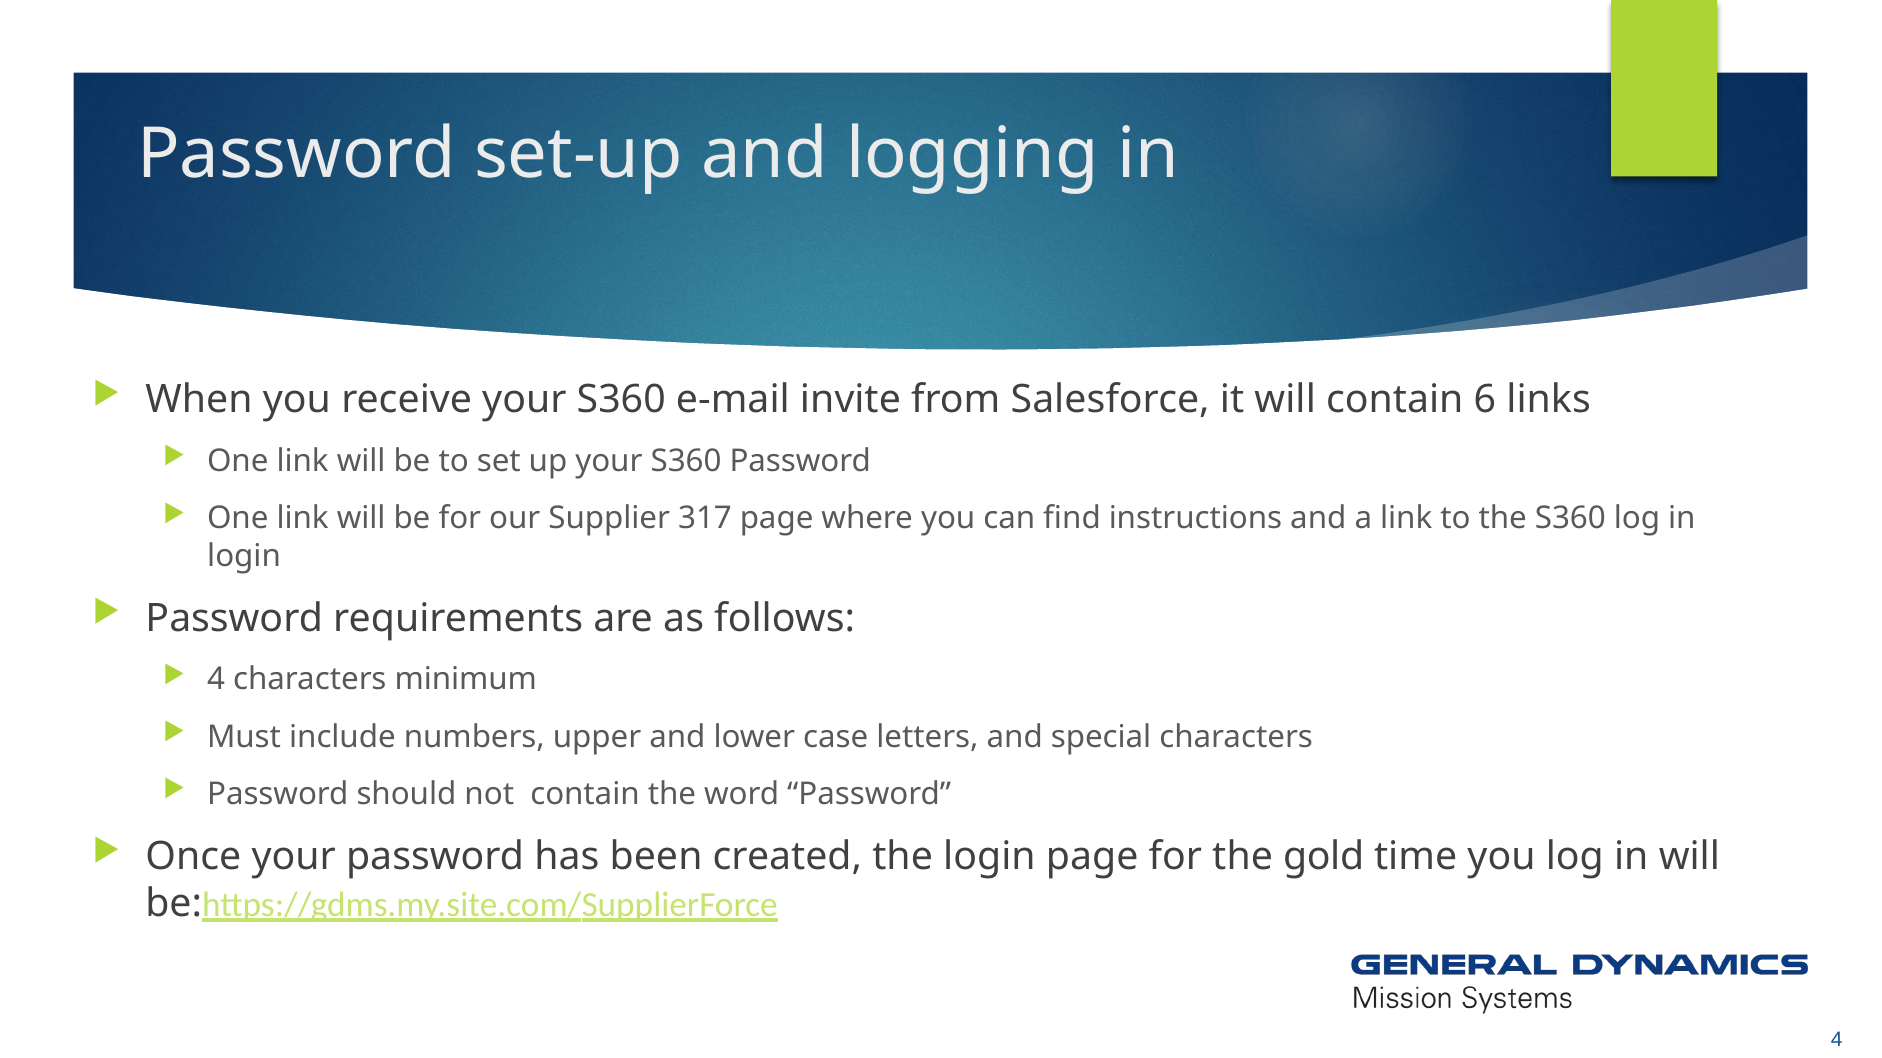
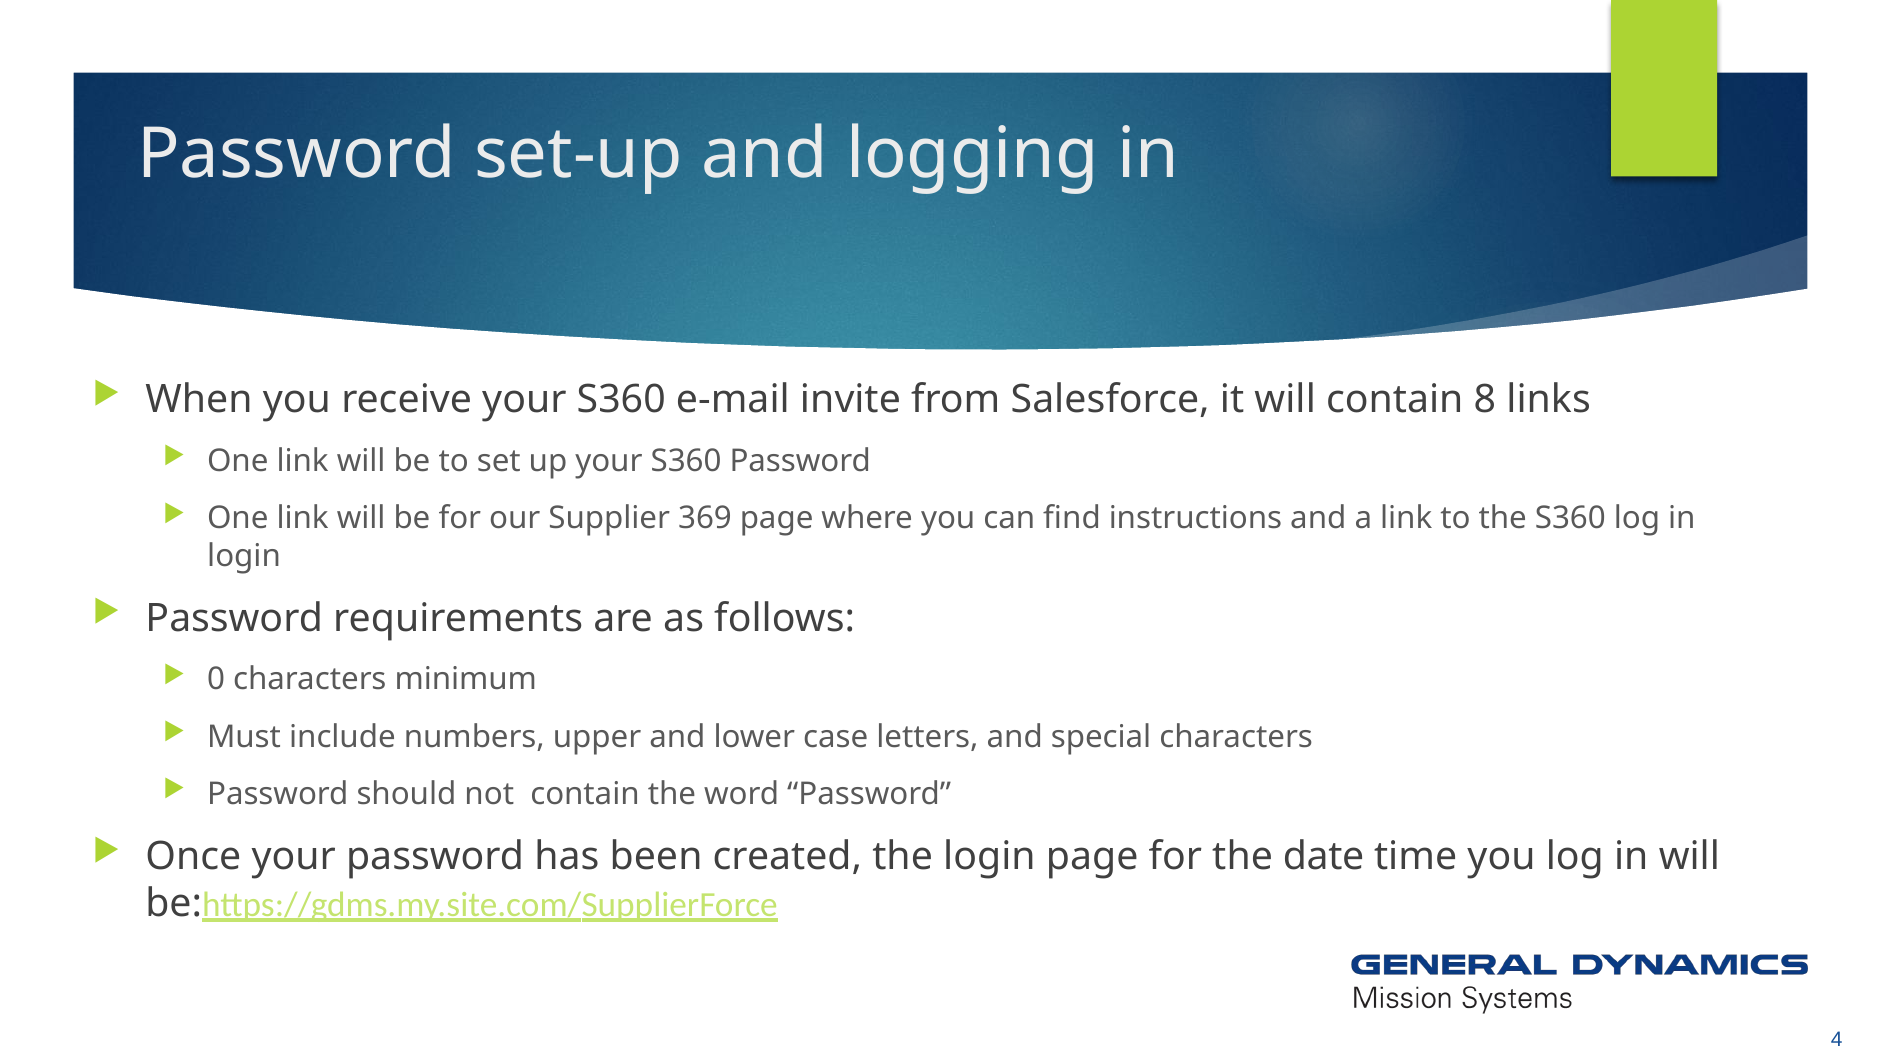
6: 6 -> 8 (1485, 400)
317: 317 -> 369 (705, 519)
4: 4 -> 0 (216, 680)
gold: gold -> date (1324, 857)
